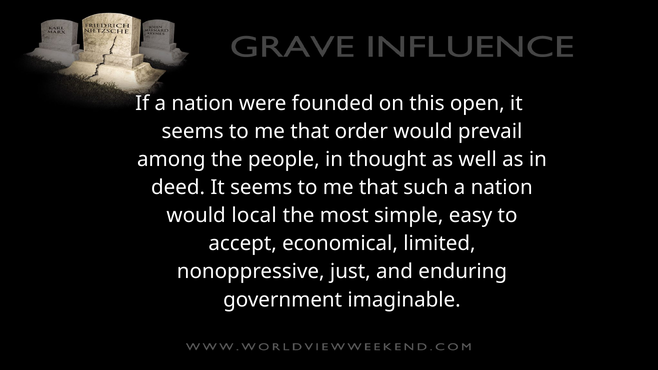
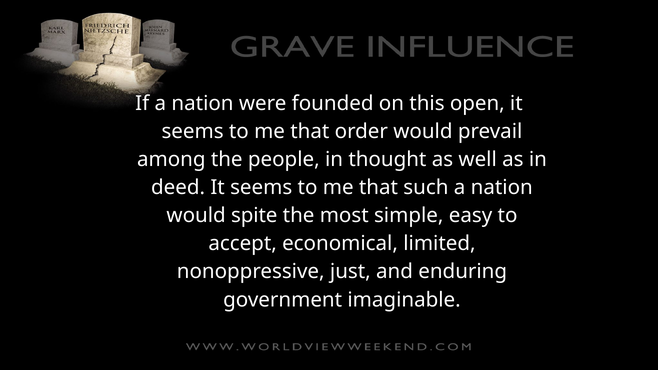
local: local -> spite (254, 216)
